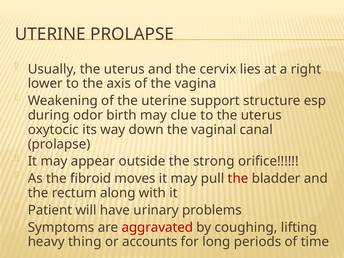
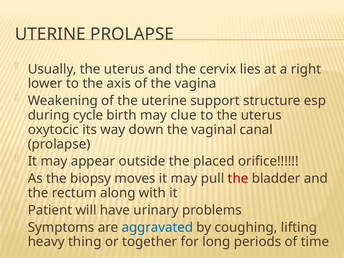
odor: odor -> cycle (88, 115)
strong: strong -> placed (214, 161)
fibroid: fibroid -> biopsy (91, 179)
aggravated colour: red -> blue (157, 227)
accounts: accounts -> together (150, 242)
